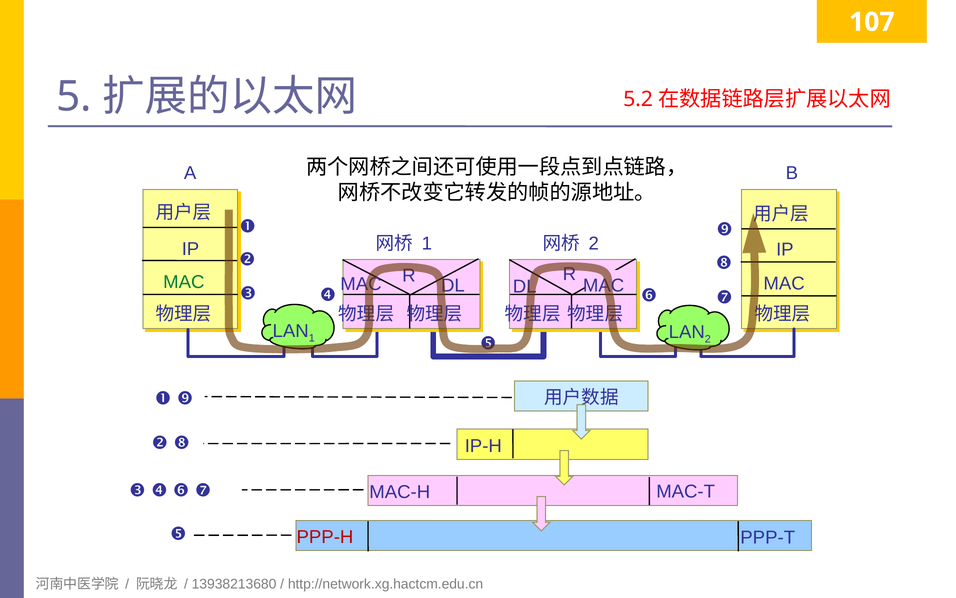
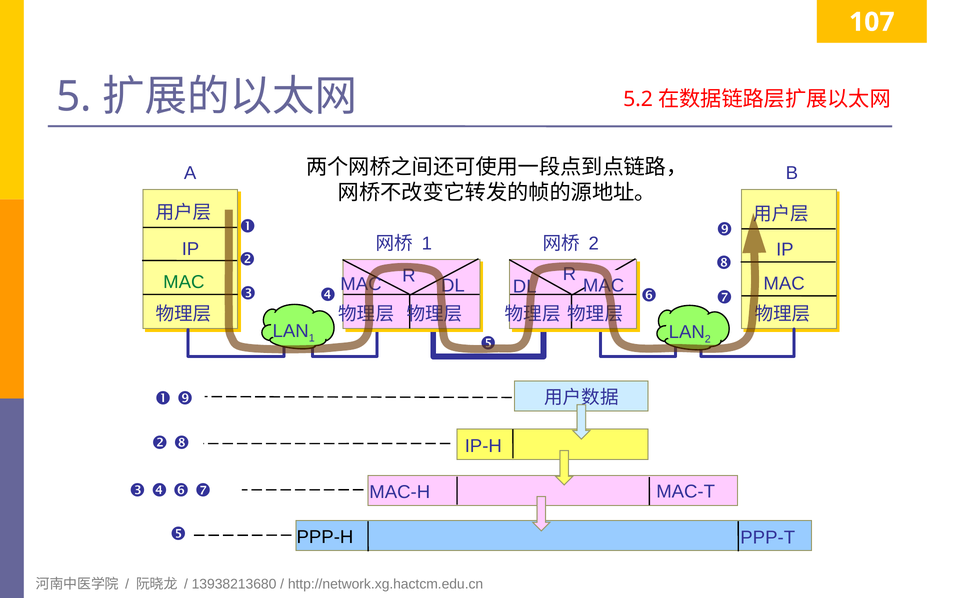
PPP-H colour: red -> black (325, 537)
